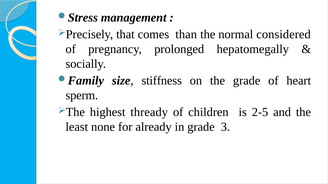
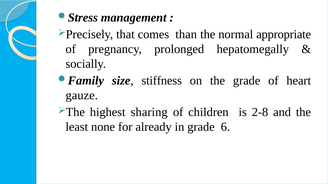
considered: considered -> appropriate (284, 34)
sperm: sperm -> gauze (82, 96)
thready: thready -> sharing (149, 112)
2-5: 2-5 -> 2-8 (260, 112)
3: 3 -> 6 (225, 127)
